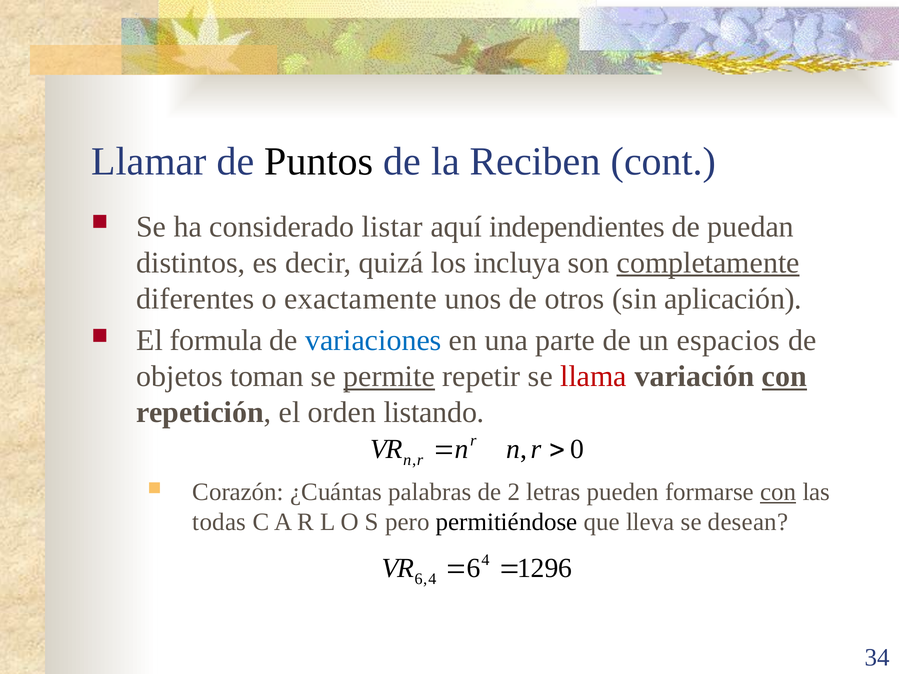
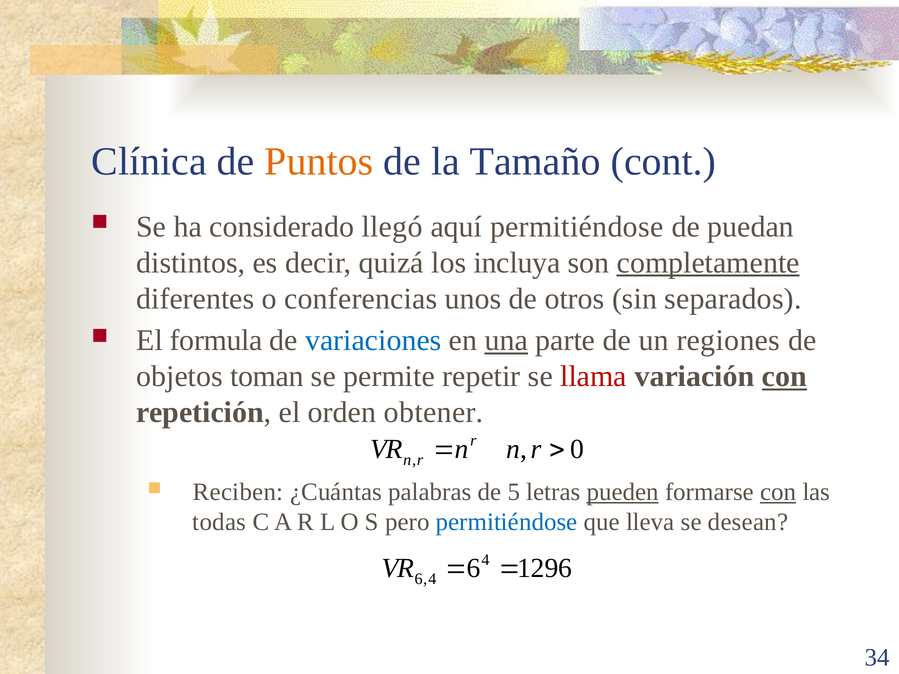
Llamar: Llamar -> Clínica (149, 162)
Puntos colour: black -> orange (319, 162)
Reciben: Reciben -> Tamaño (535, 162)
listar: listar -> llegó (392, 227)
aquí independientes: independientes -> permitiéndose (577, 227)
exactamente: exactamente -> conferencias (361, 299)
aplicación: aplicación -> separados (733, 299)
una underline: none -> present (506, 341)
espacios: espacios -> regiones (728, 341)
permite underline: present -> none (389, 377)
listando: listando -> obtener (434, 413)
Corazón: Corazón -> Reciben (238, 492)
2: 2 -> 5 (514, 492)
pueden underline: none -> present (623, 492)
permitiéndose colour: black -> blue (507, 522)
